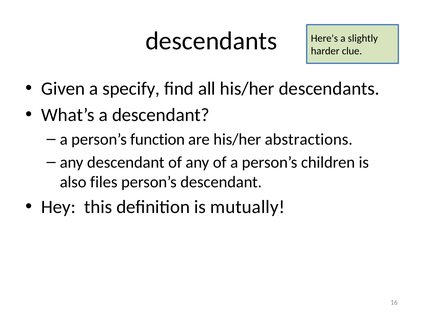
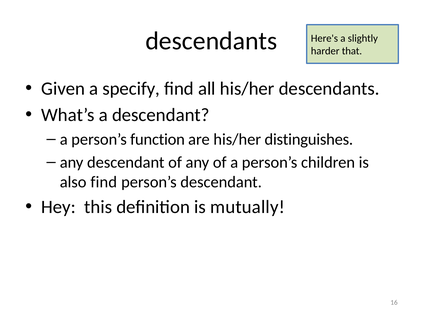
clue: clue -> that (352, 51)
abstractions: abstractions -> distinguishes (309, 139)
also files: files -> find (104, 182)
